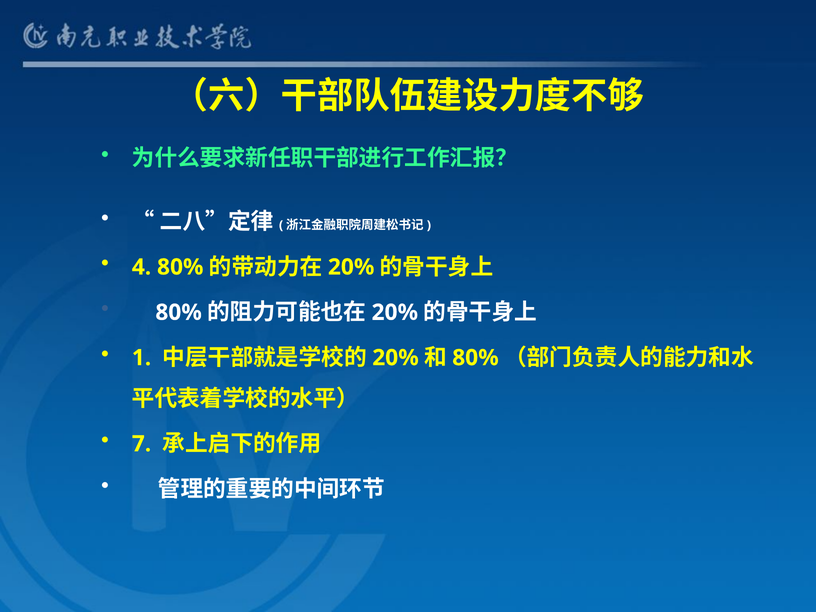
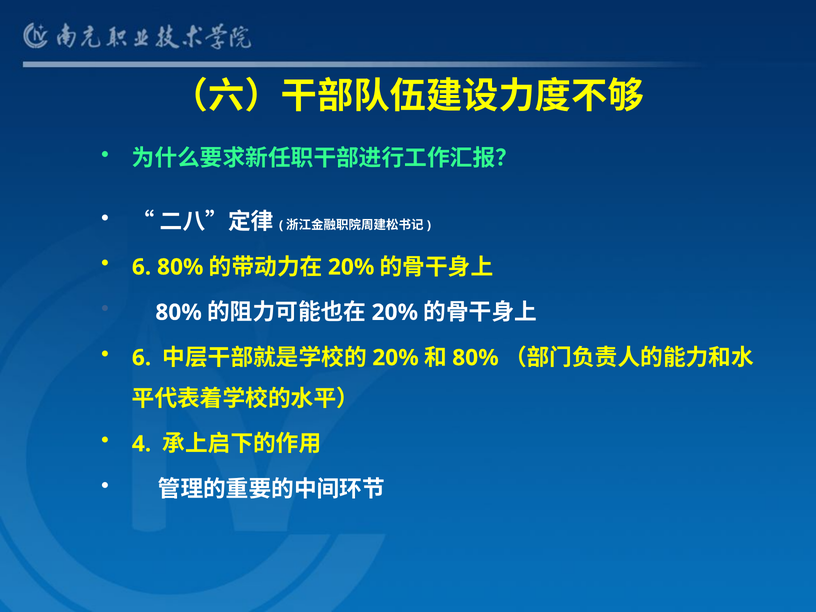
4: 4 -> 6 (142, 267)
1: 1 -> 6 (142, 358)
7: 7 -> 4 (142, 444)
